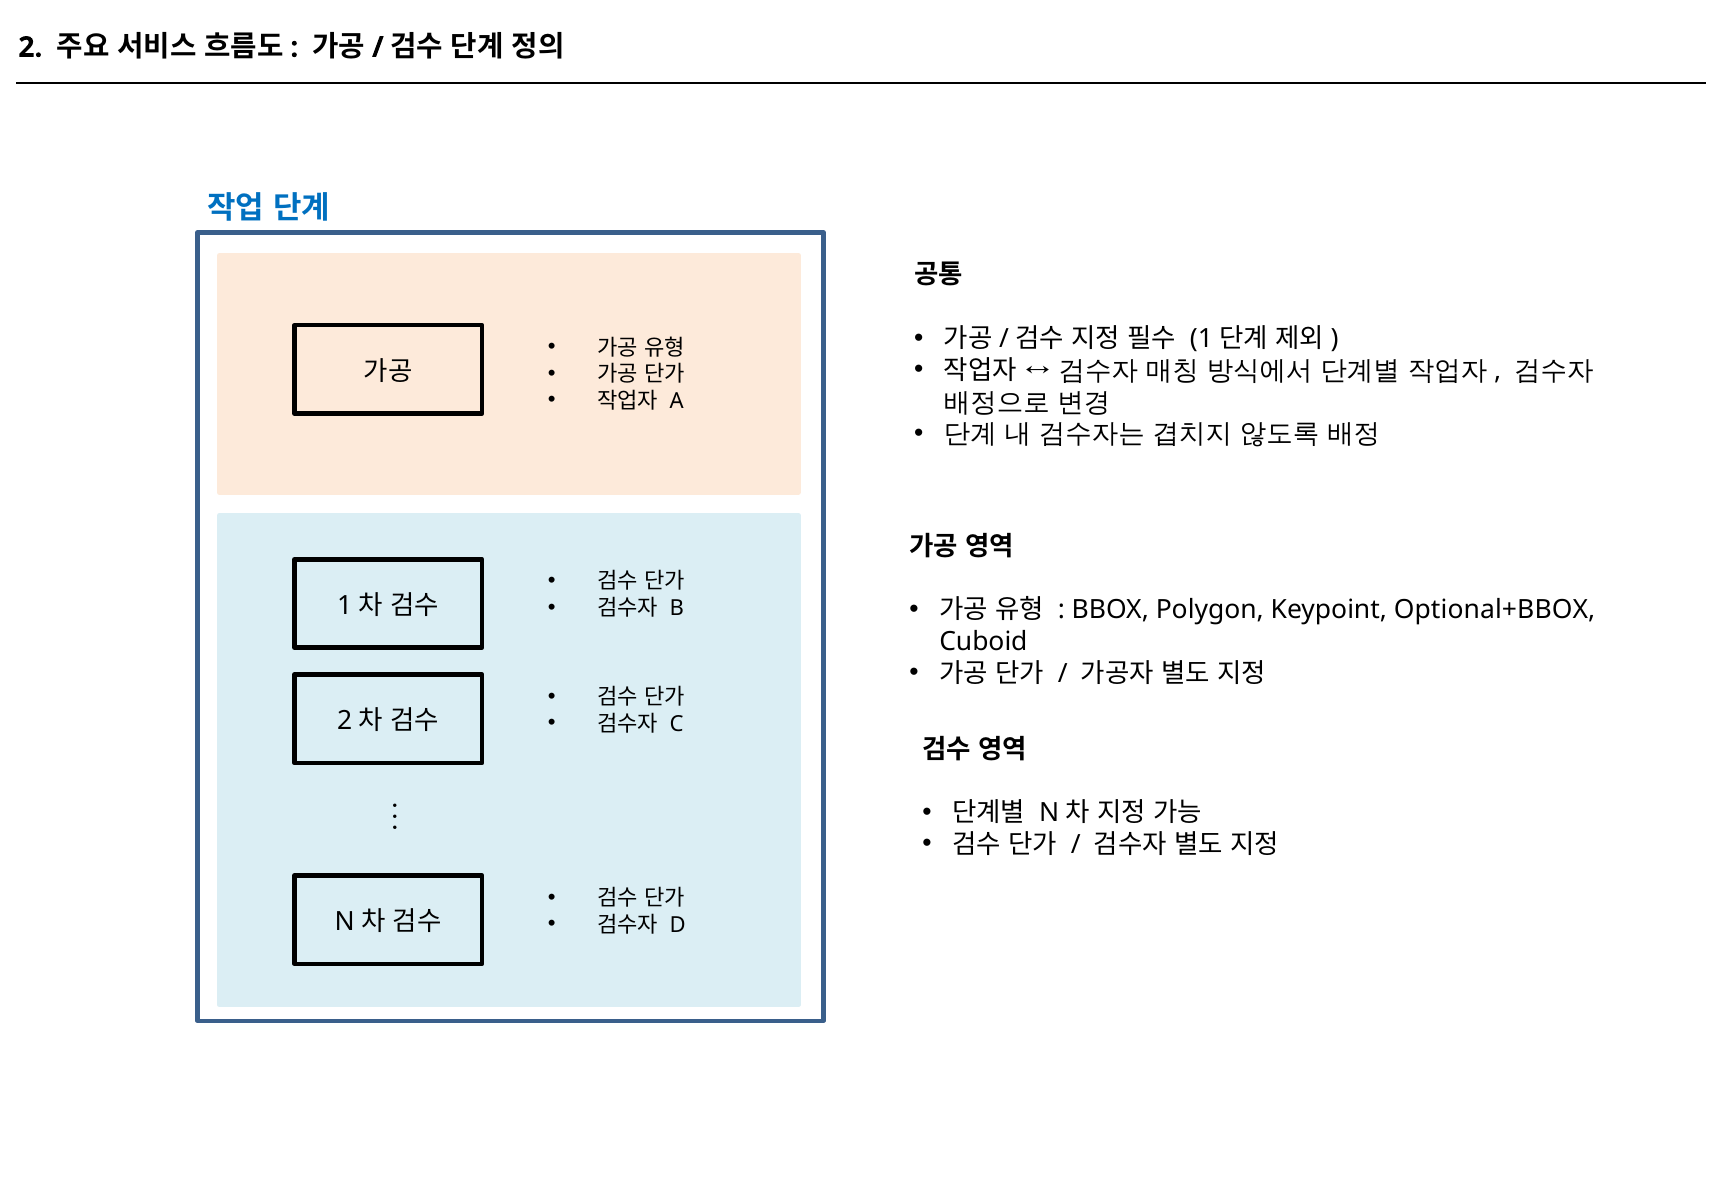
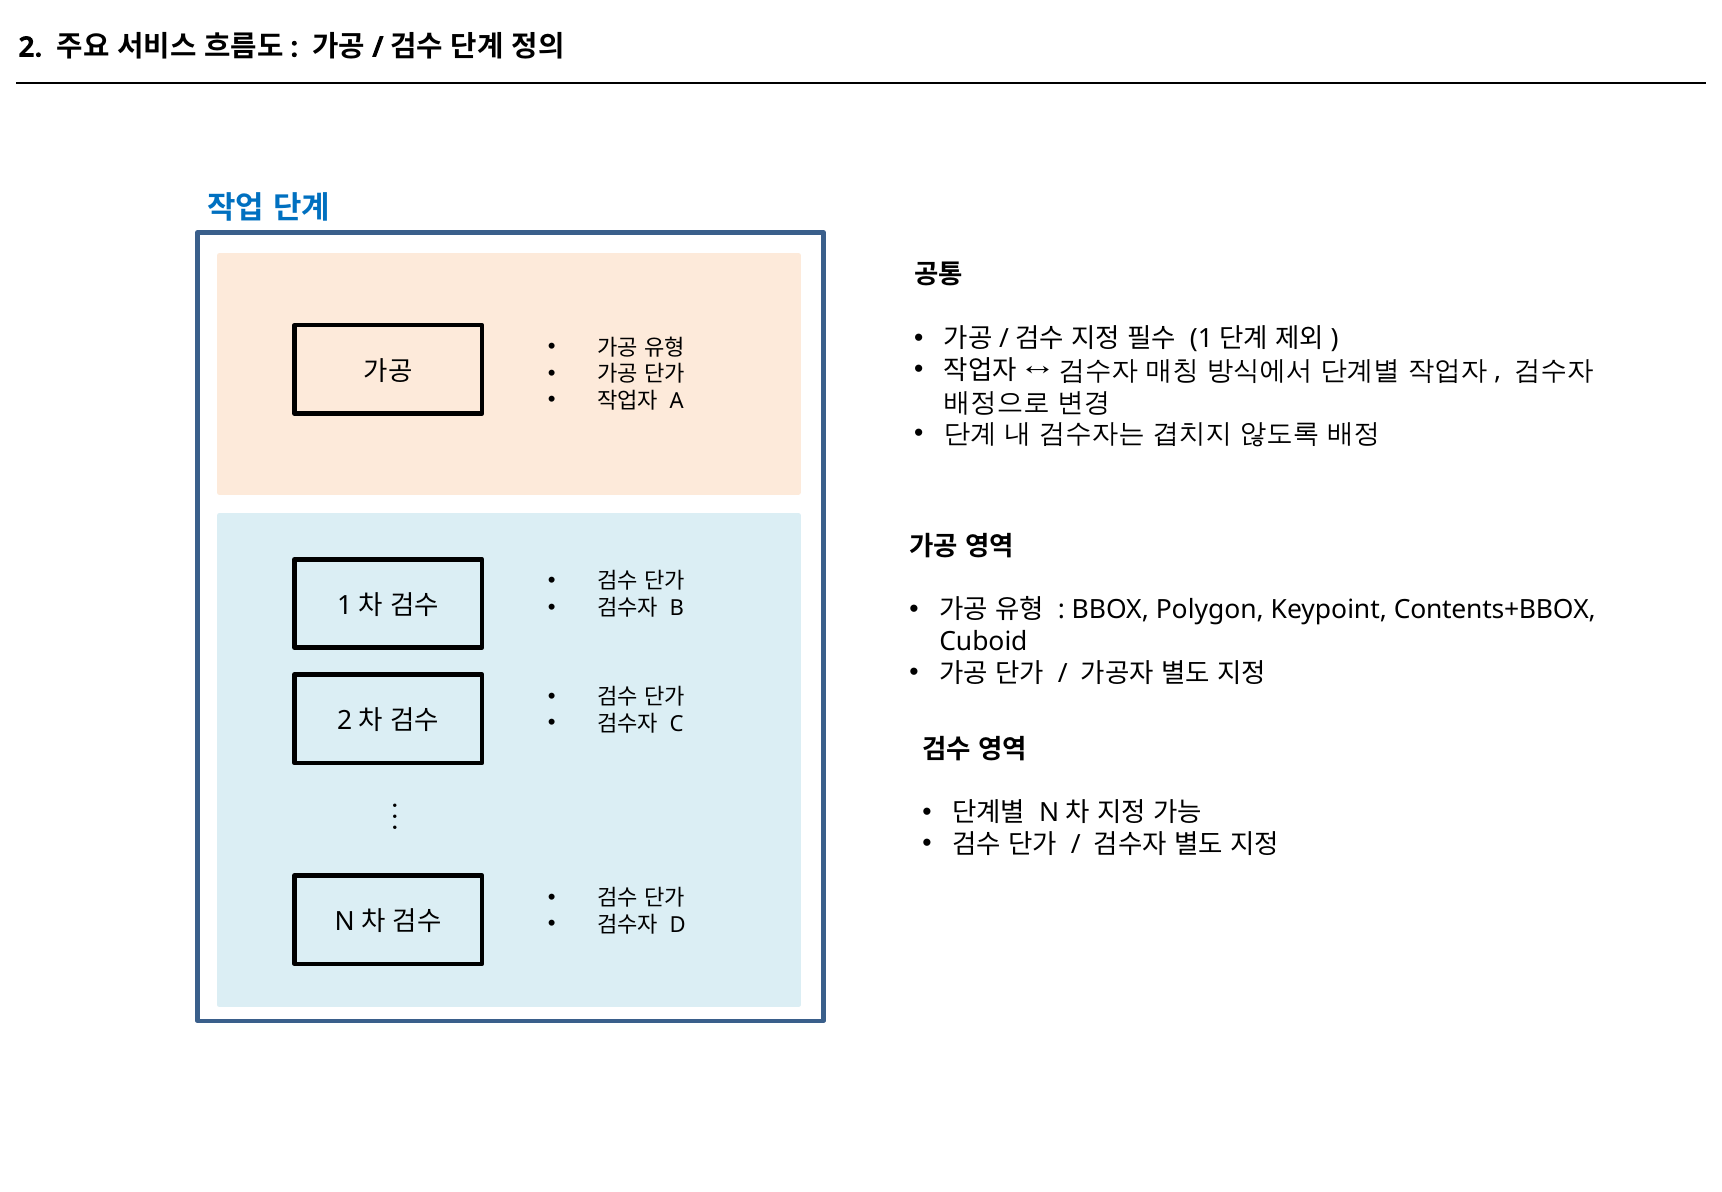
Optional+BBOX: Optional+BBOX -> Contents+BBOX (1495, 610)
